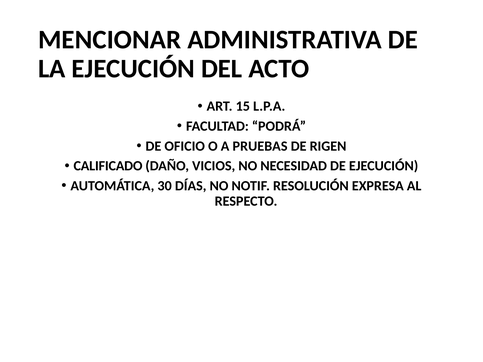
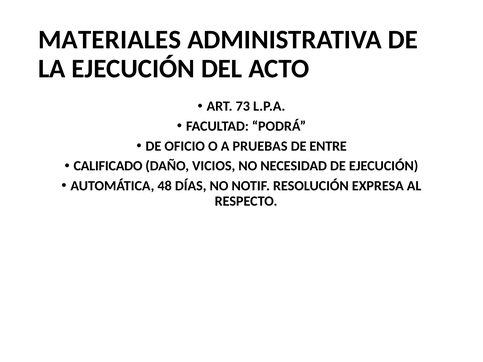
MENCIONAR: MENCIONAR -> MATERIALES (110, 40)
15: 15 -> 73 (243, 106)
RIGEN: RIGEN -> ENTRE (328, 146)
30: 30 -> 48 (165, 186)
